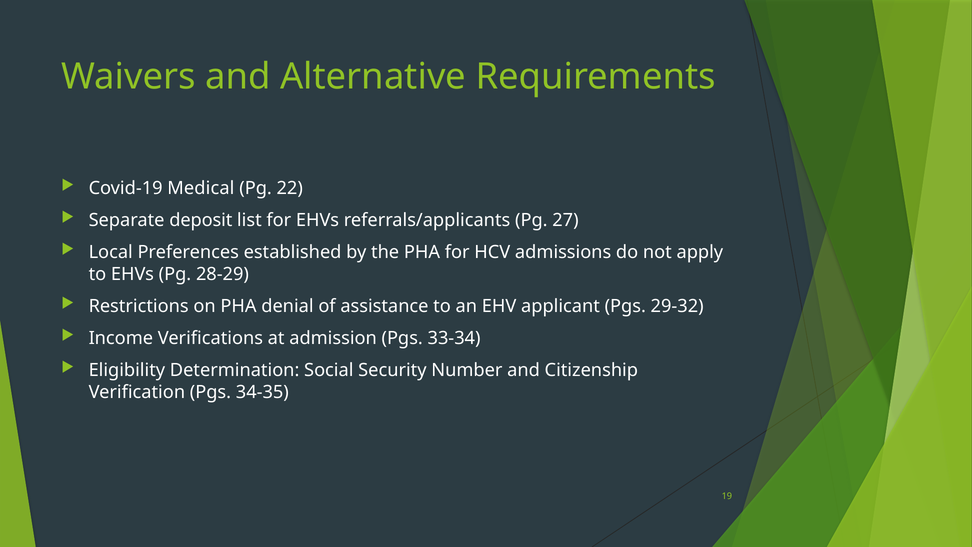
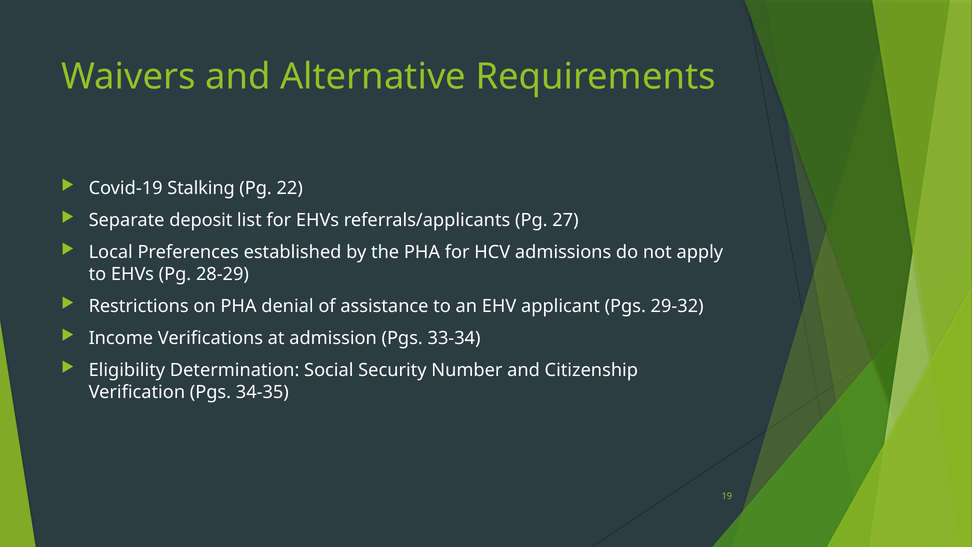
Medical: Medical -> Stalking (201, 188)
